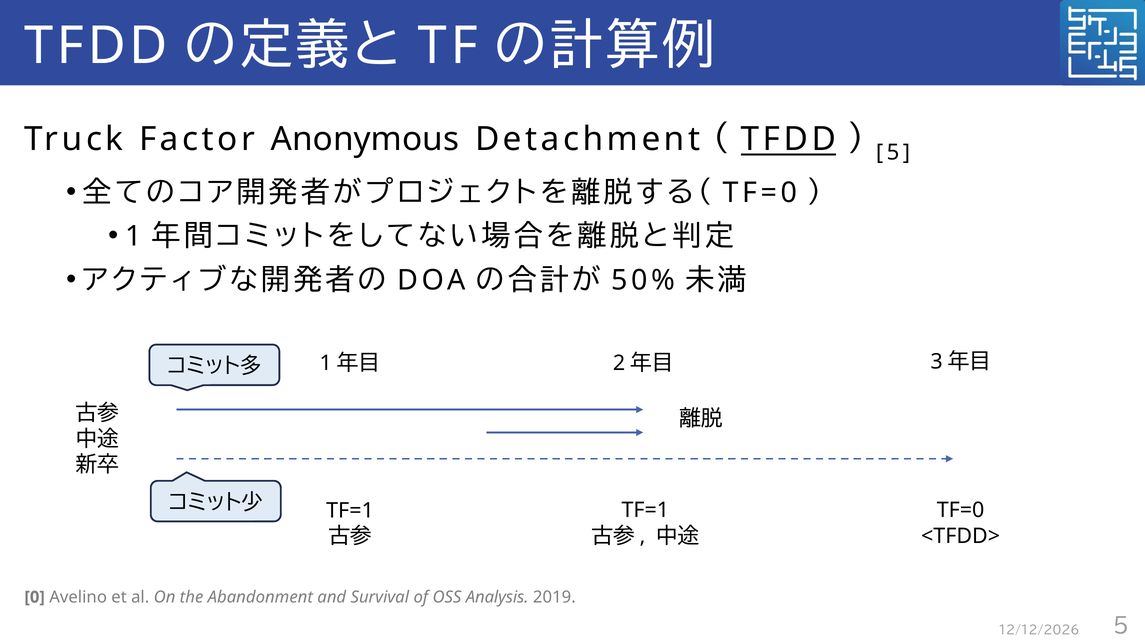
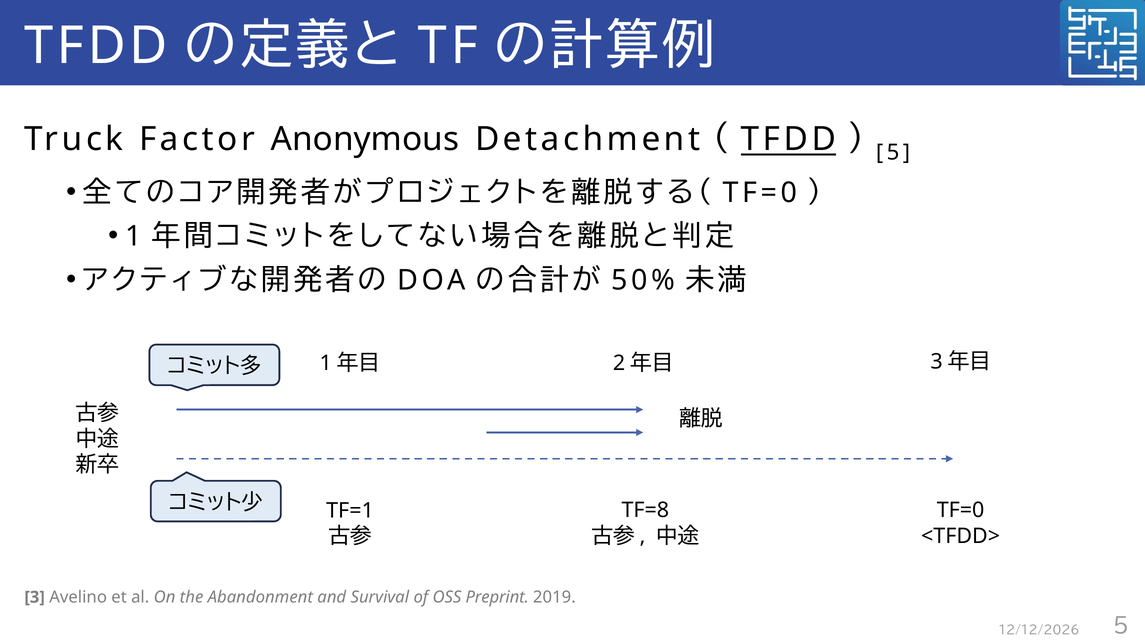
TF=1: TF=1 -> TF=8 (645, 510)
0: 0 -> 3 (35, 597)
Analysis: Analysis -> Preprint (497, 597)
